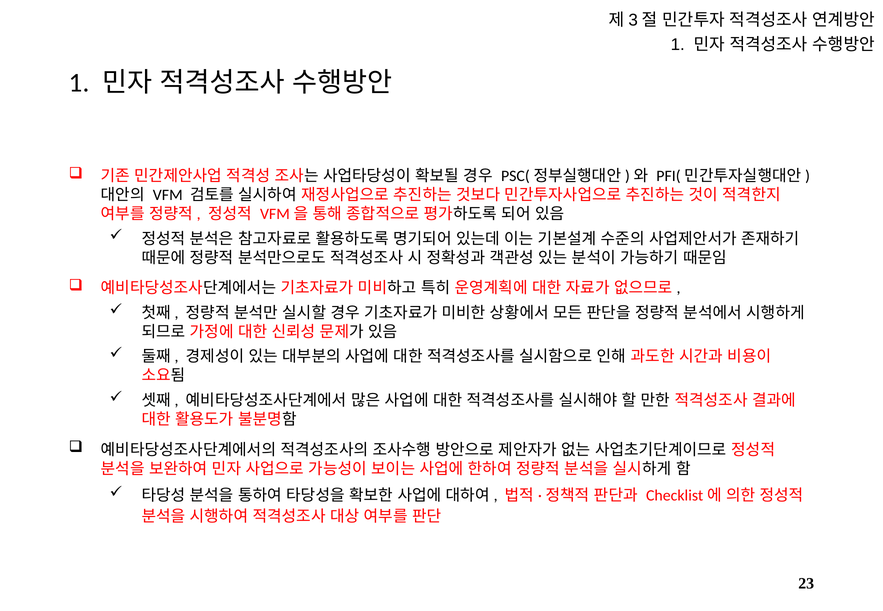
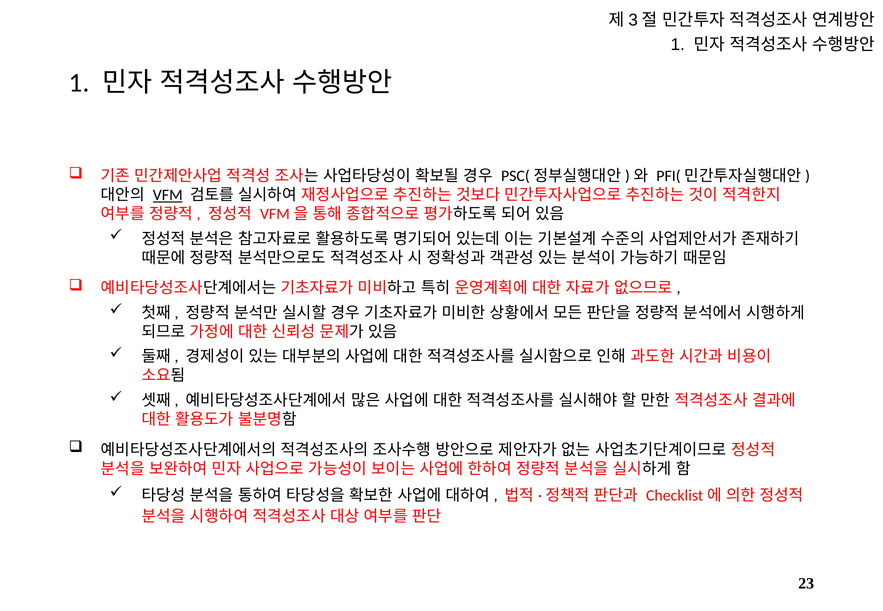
VFM underline: none -> present (168, 195)
